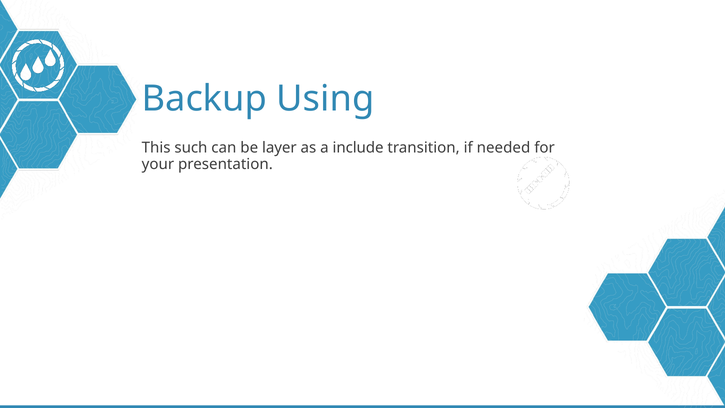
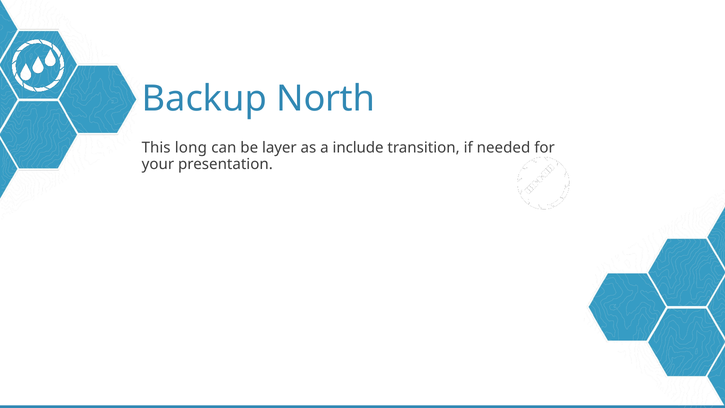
Using: Using -> North (326, 99)
such: such -> long (191, 148)
